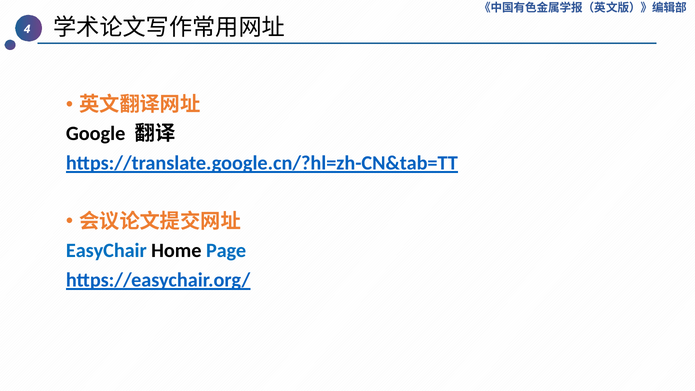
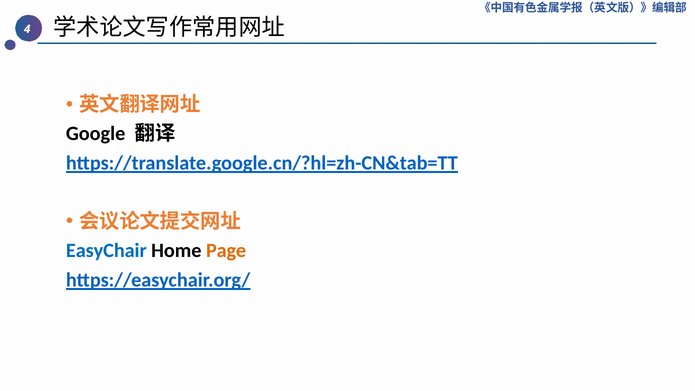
Page colour: blue -> orange (226, 251)
